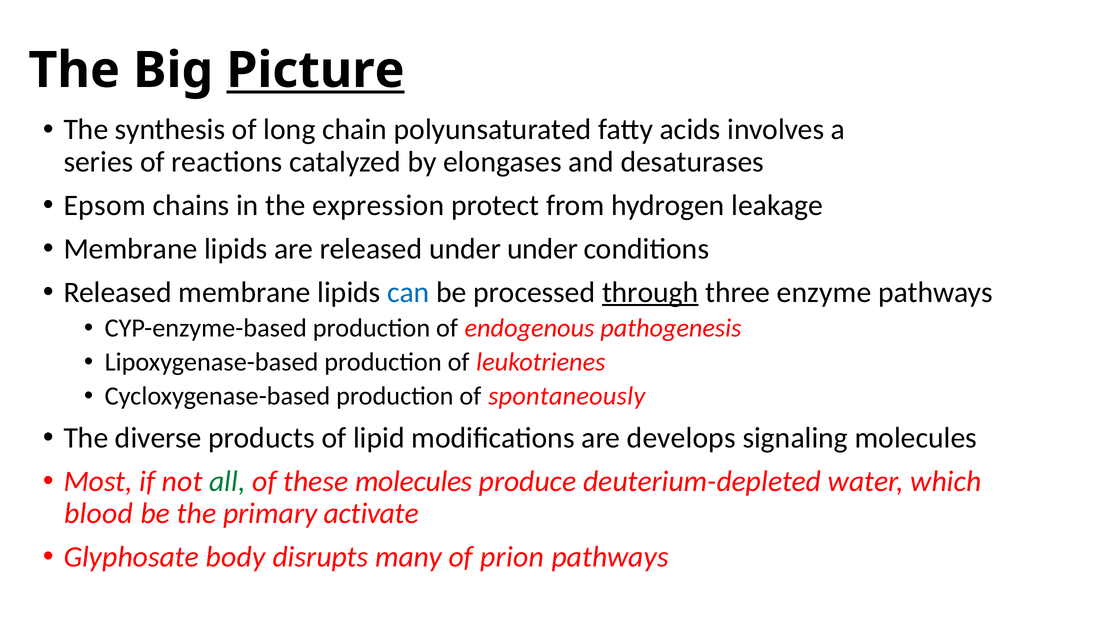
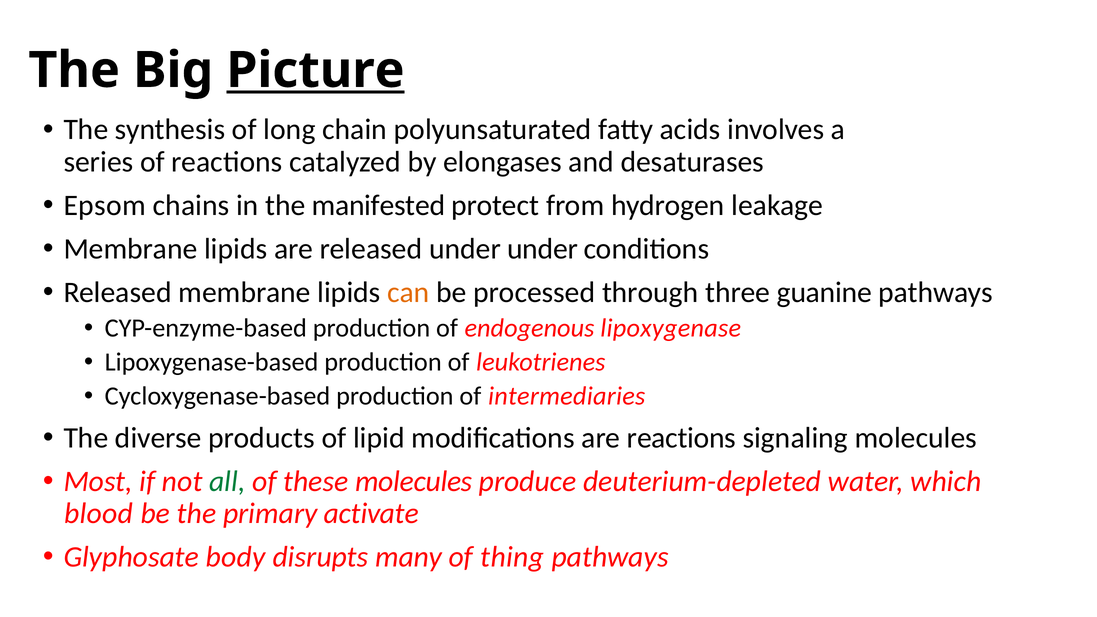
expression: expression -> manifested (378, 205)
can colour: blue -> orange (408, 292)
through underline: present -> none (650, 292)
enzyme: enzyme -> guanine (824, 292)
pathogenesis: pathogenesis -> lipoxygenase (671, 328)
spontaneously: spontaneously -> intermediaries (567, 396)
are develops: develops -> reactions (682, 438)
prion: prion -> thing (512, 557)
